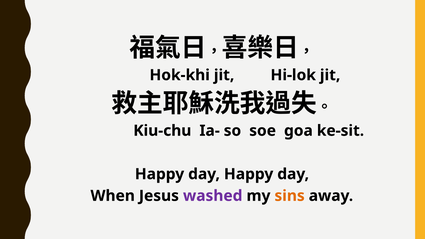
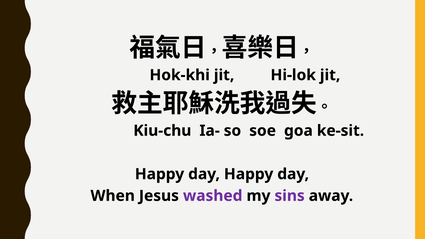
sins colour: orange -> purple (290, 196)
